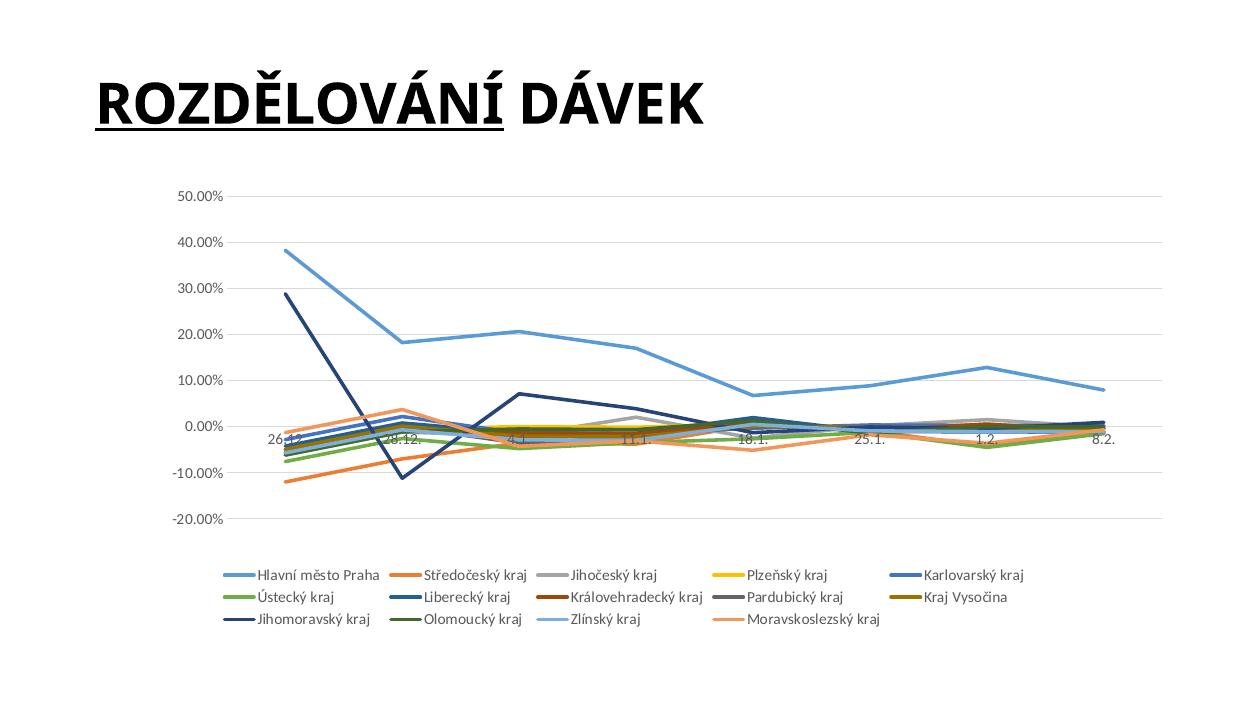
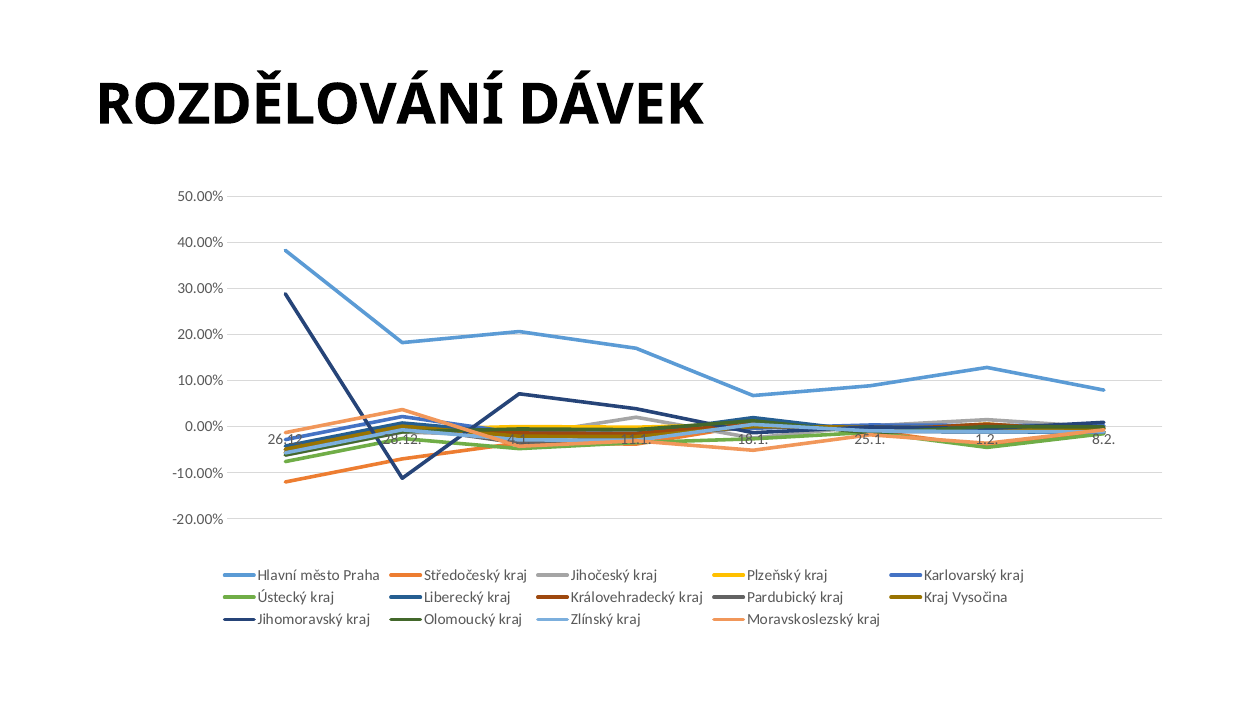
ROZDĚLOVÁNÍ underline: present -> none (300, 105)
